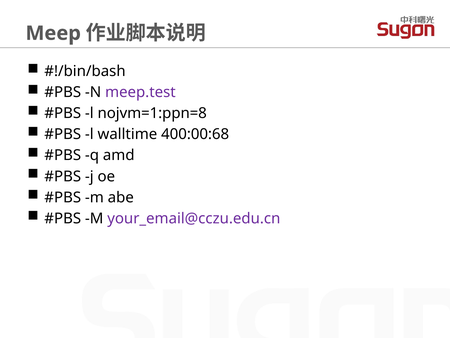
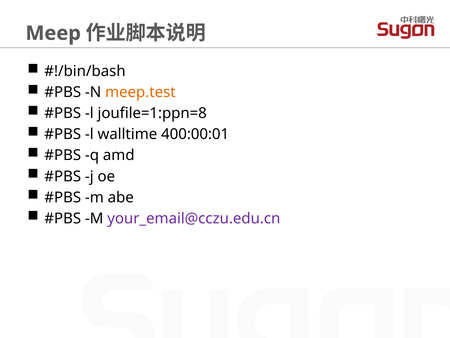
meep.test colour: purple -> orange (140, 92)
nojvm=1:ppn=8: nojvm=1:ppn=8 -> joufile=1:ppn=8 (152, 113)
400:00:68: 400:00:68 -> 400:00:01 (195, 134)
